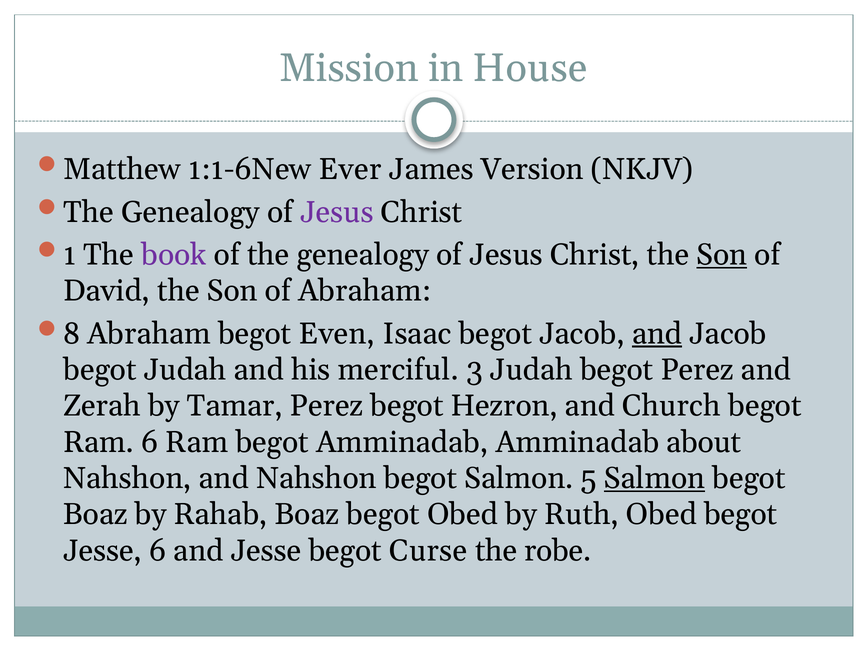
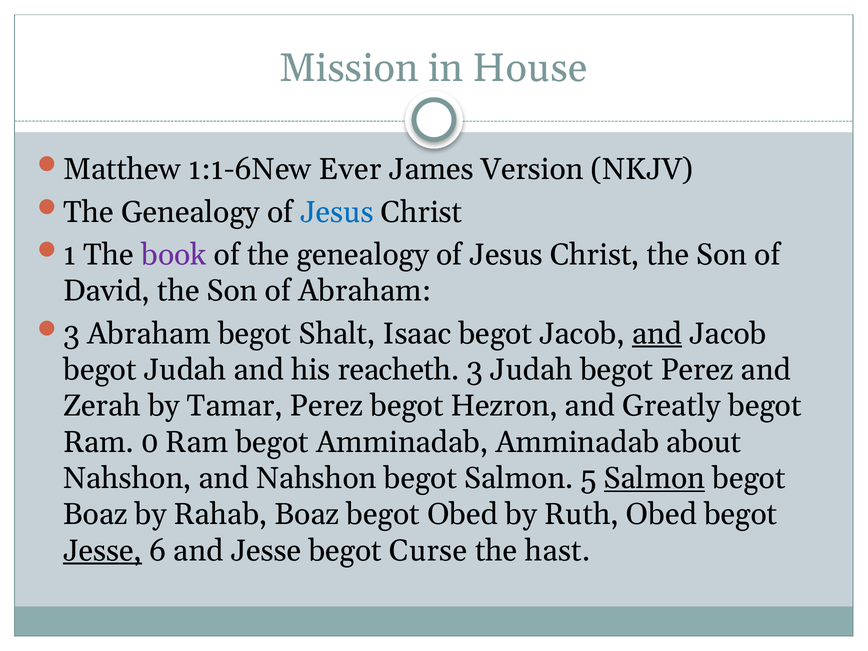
Jesus colour: purple -> blue (337, 212)
Son underline: present -> none (722, 255)
8: 8 -> 3 (72, 334)
Even: Even -> Shalt (337, 334)
merciful: merciful -> reacheth (398, 370)
Church: Church -> Greatly (672, 406)
Ram 6: 6 -> 0 (150, 442)
Jesse underline: none -> present (103, 551)
robe: robe -> hast (558, 551)
